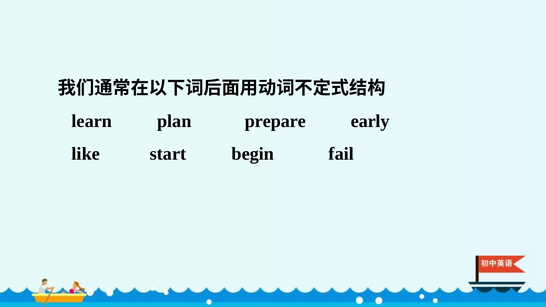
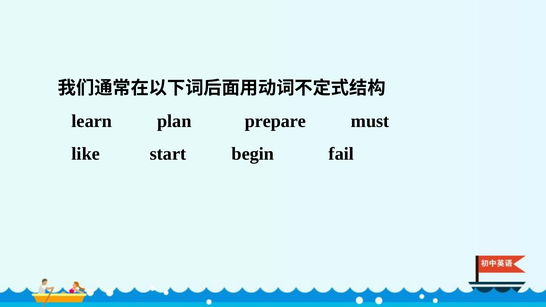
early: early -> must (370, 121)
